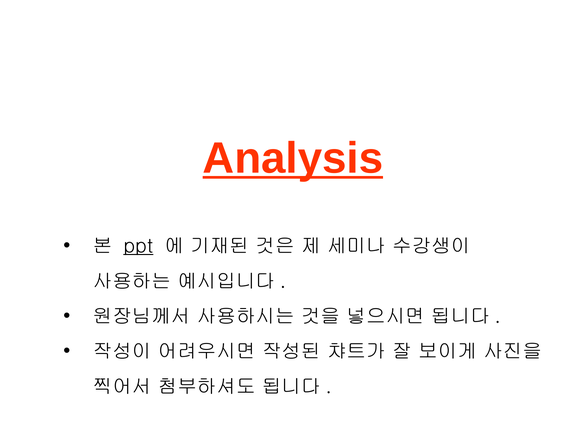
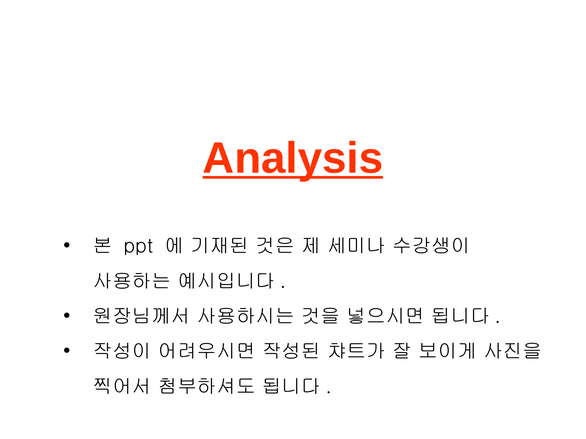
ppt underline: present -> none (138, 246)
